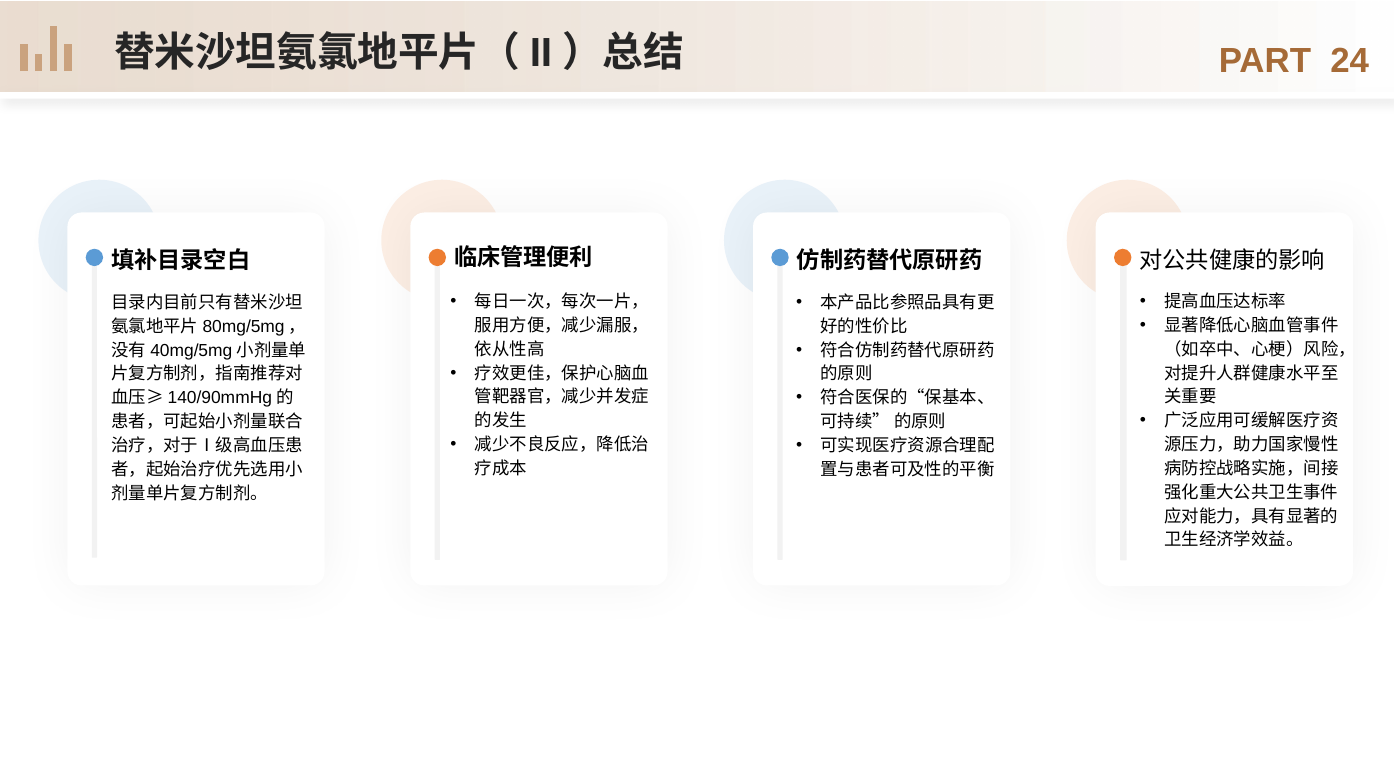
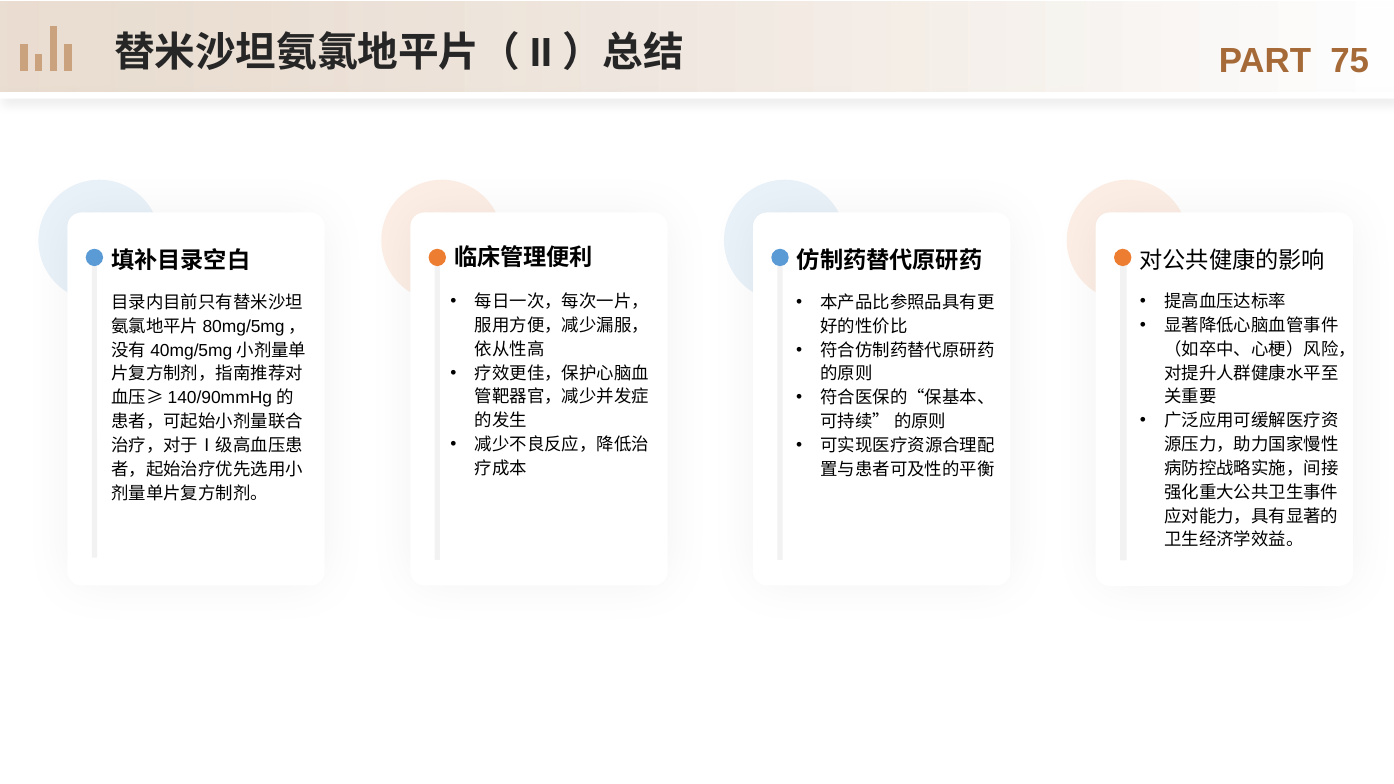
24: 24 -> 75 (1350, 61)
